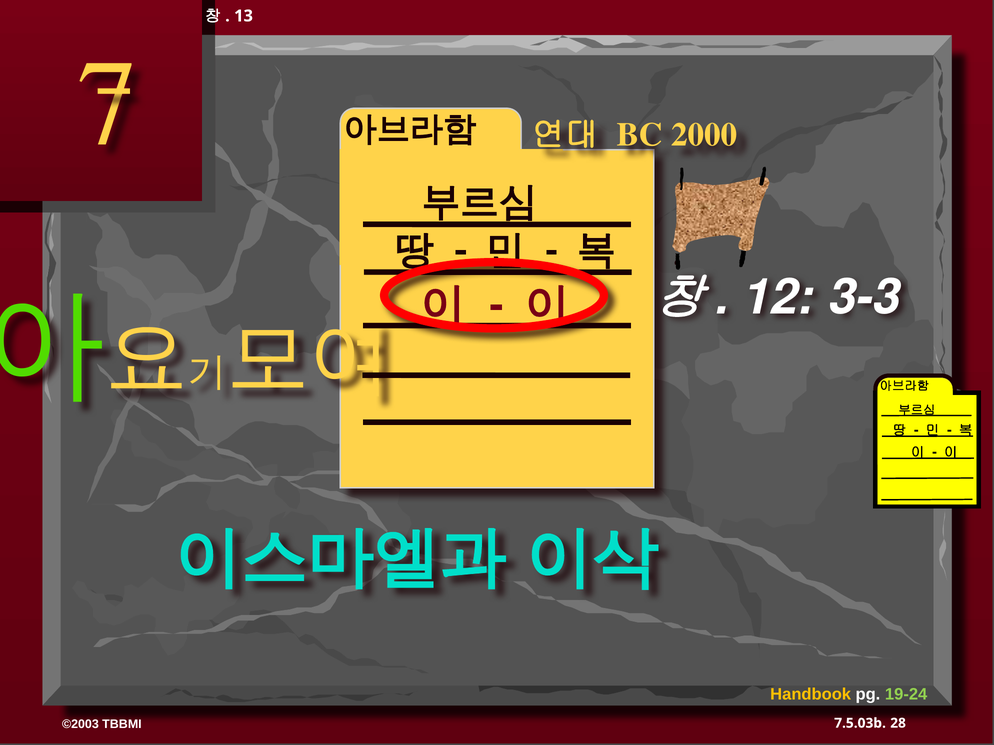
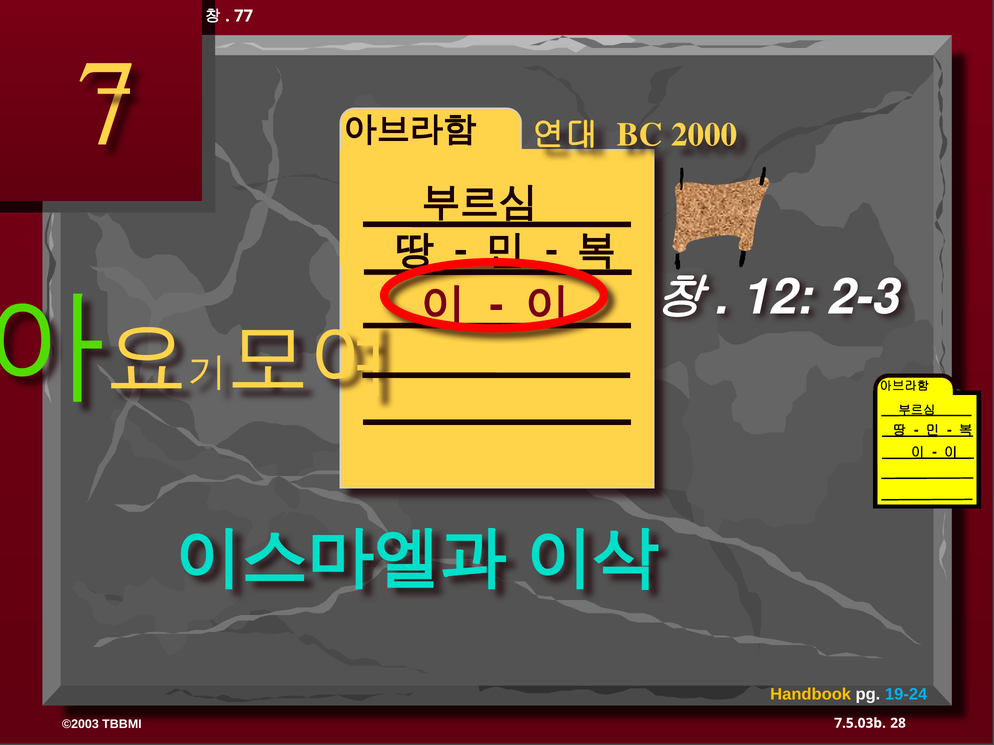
13: 13 -> 77 (244, 16)
3-3: 3-3 -> 2-3 (865, 297)
19-24 colour: light green -> light blue (906, 695)
